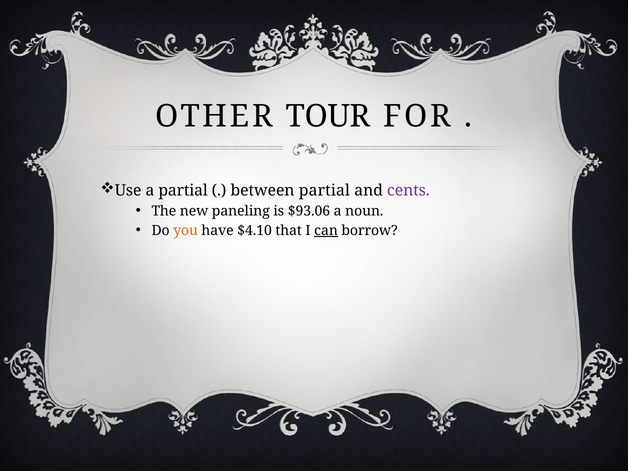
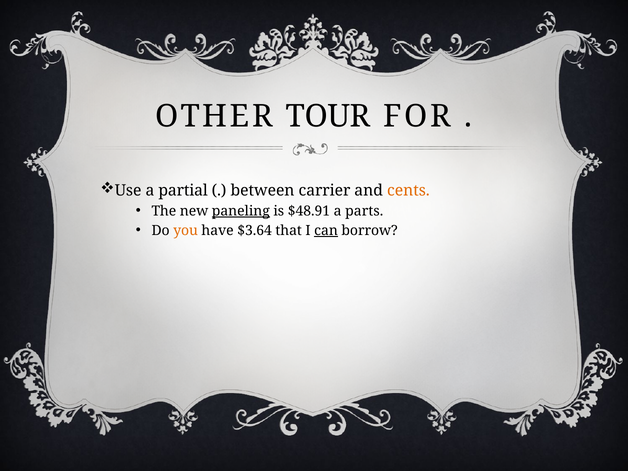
between partial: partial -> carrier (324, 191)
cents colour: purple -> orange (408, 191)
paneling underline: none -> present (241, 211)
$93.06: $93.06 -> $48.91 (309, 211)
noun: noun -> parts (364, 211)
$4.10: $4.10 -> $3.64 (255, 231)
